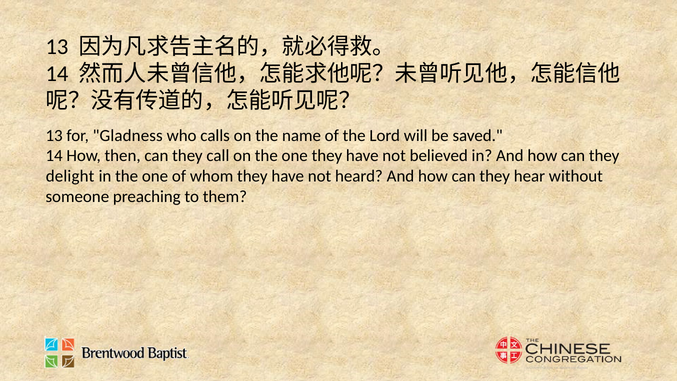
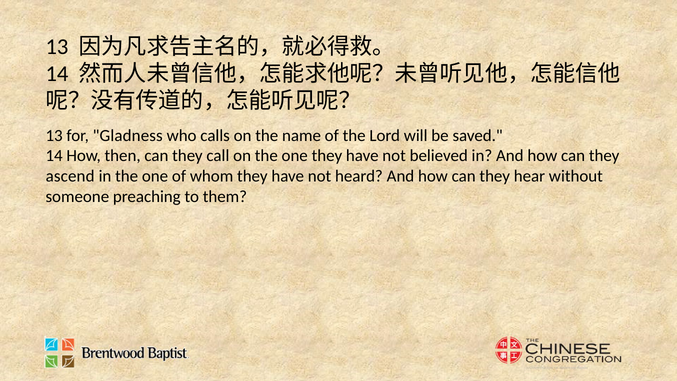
delight: delight -> ascend (70, 176)
